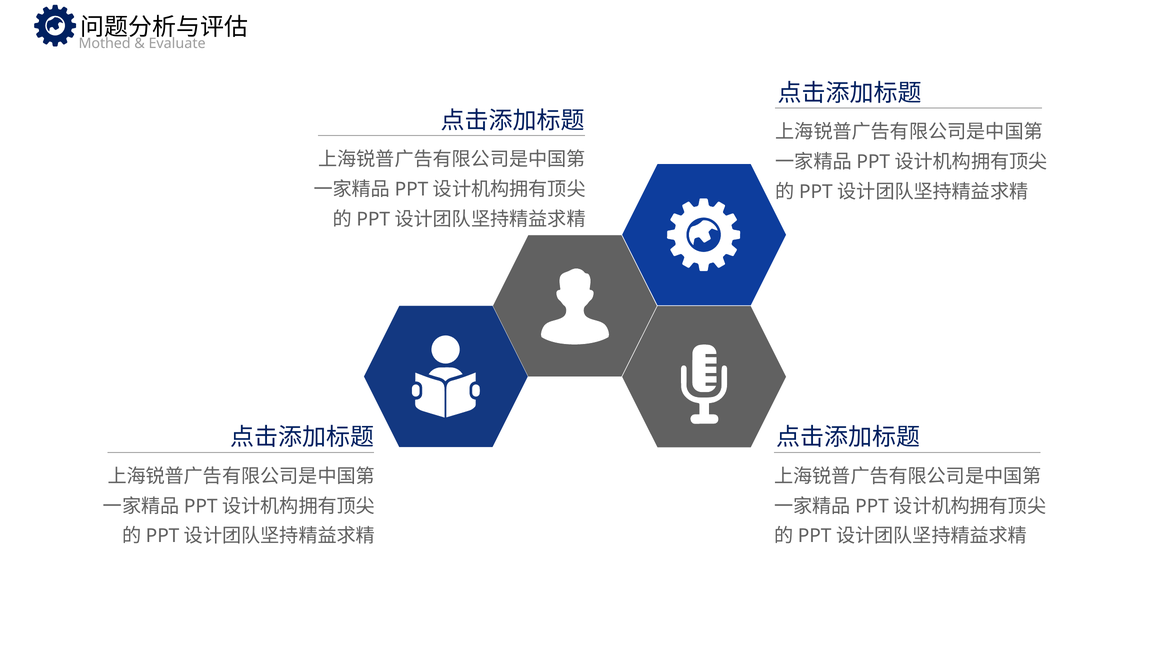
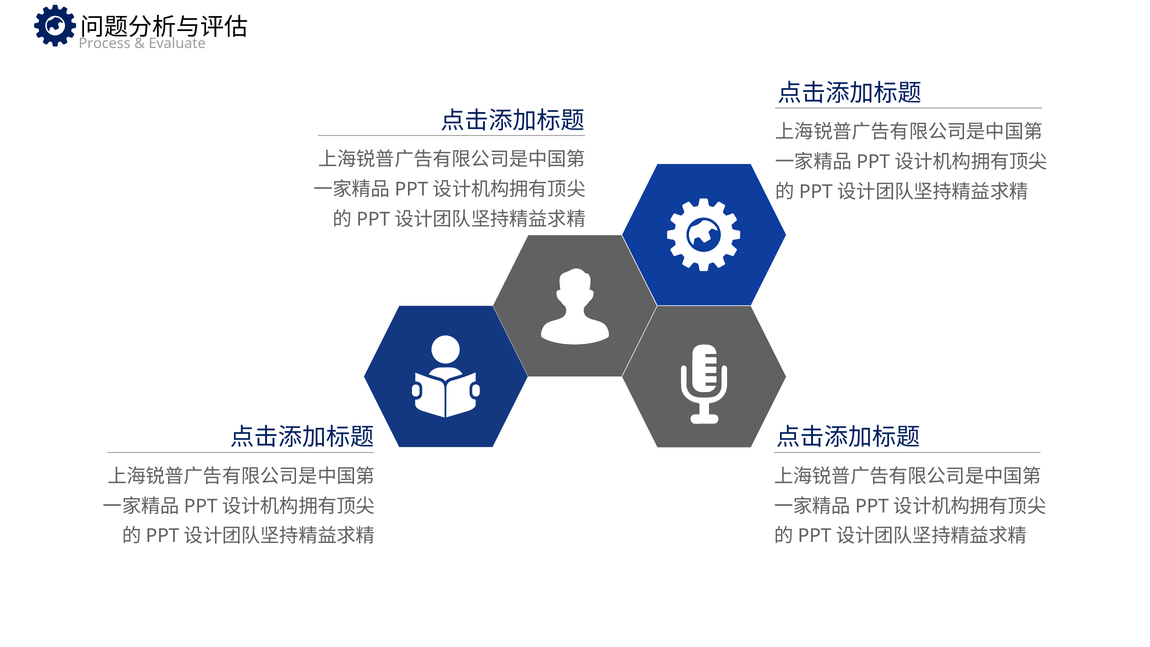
Mothed: Mothed -> Process (105, 44)
